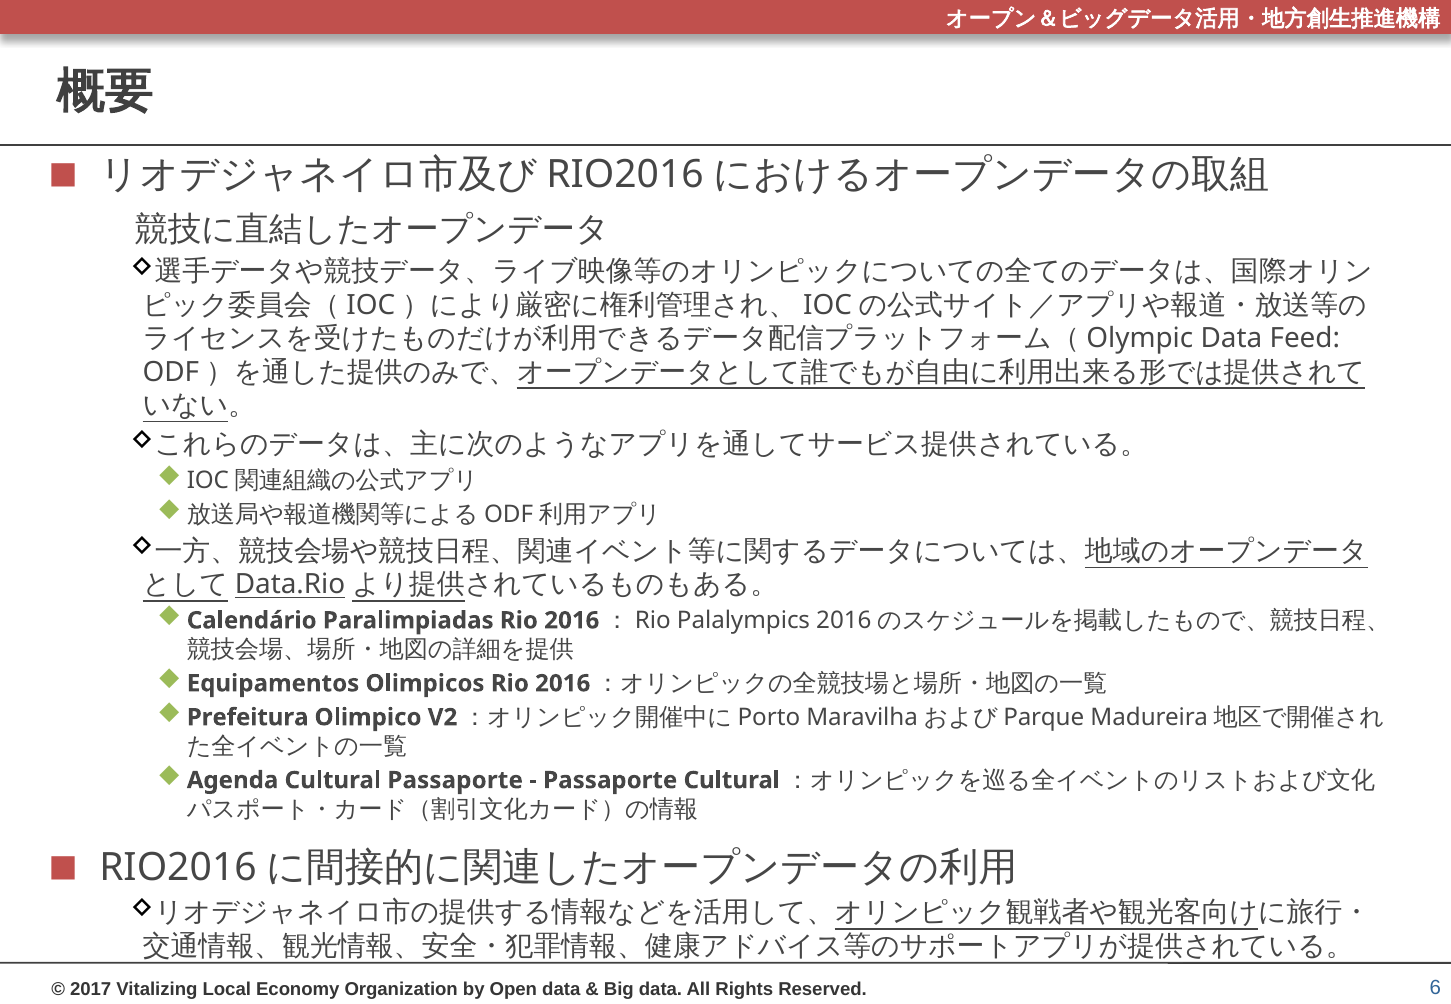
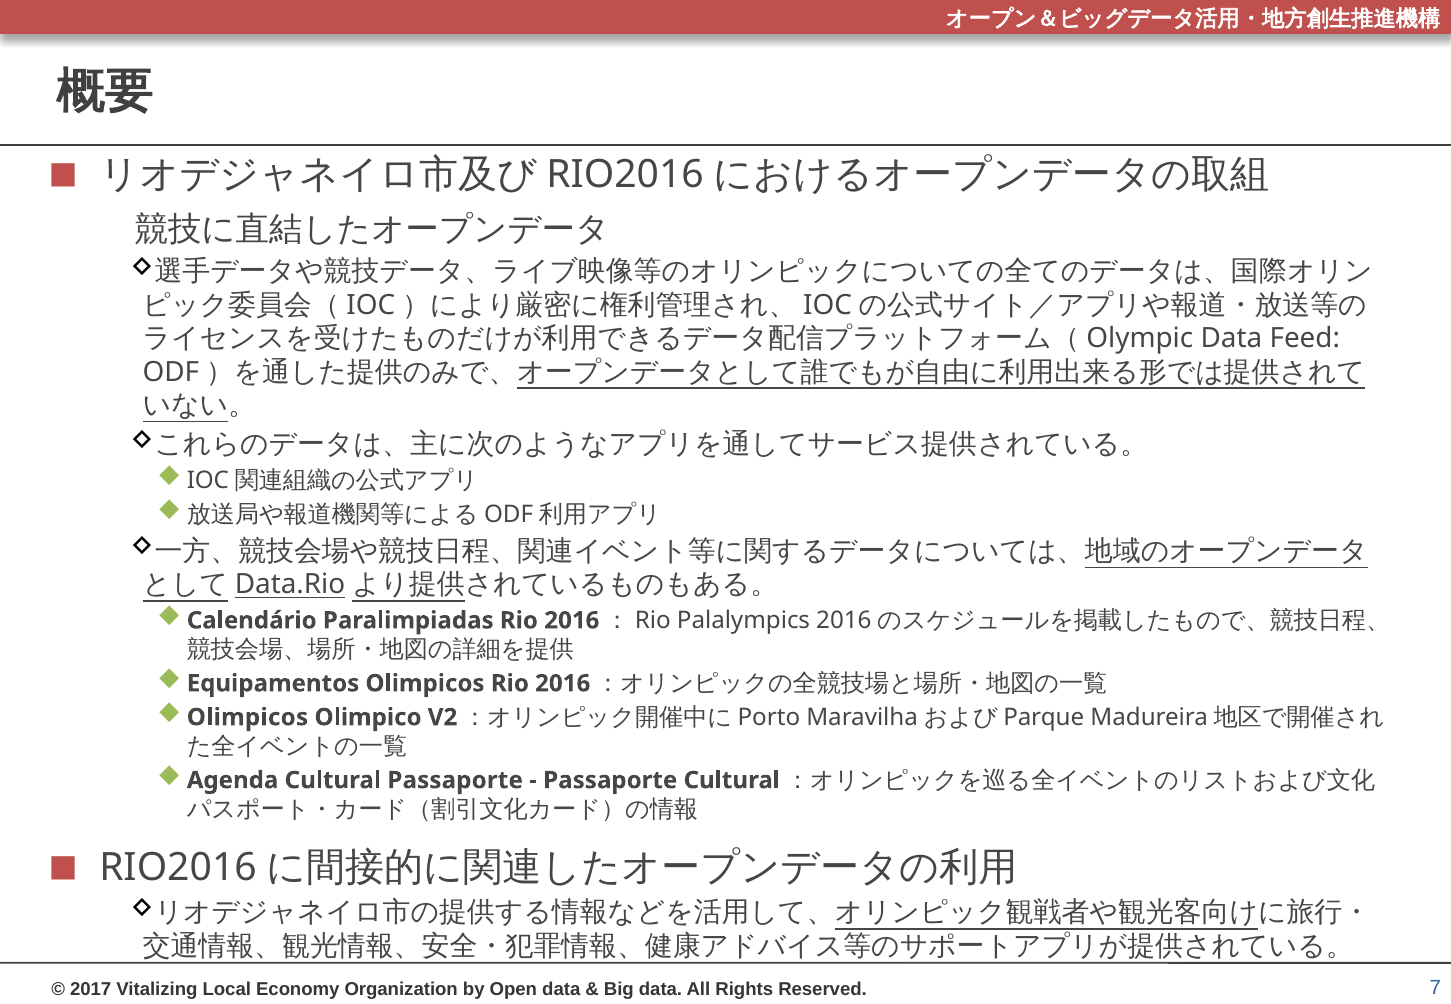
Prefeitura: Prefeitura -> Olimpicos (247, 718)
6: 6 -> 7 (1435, 989)
